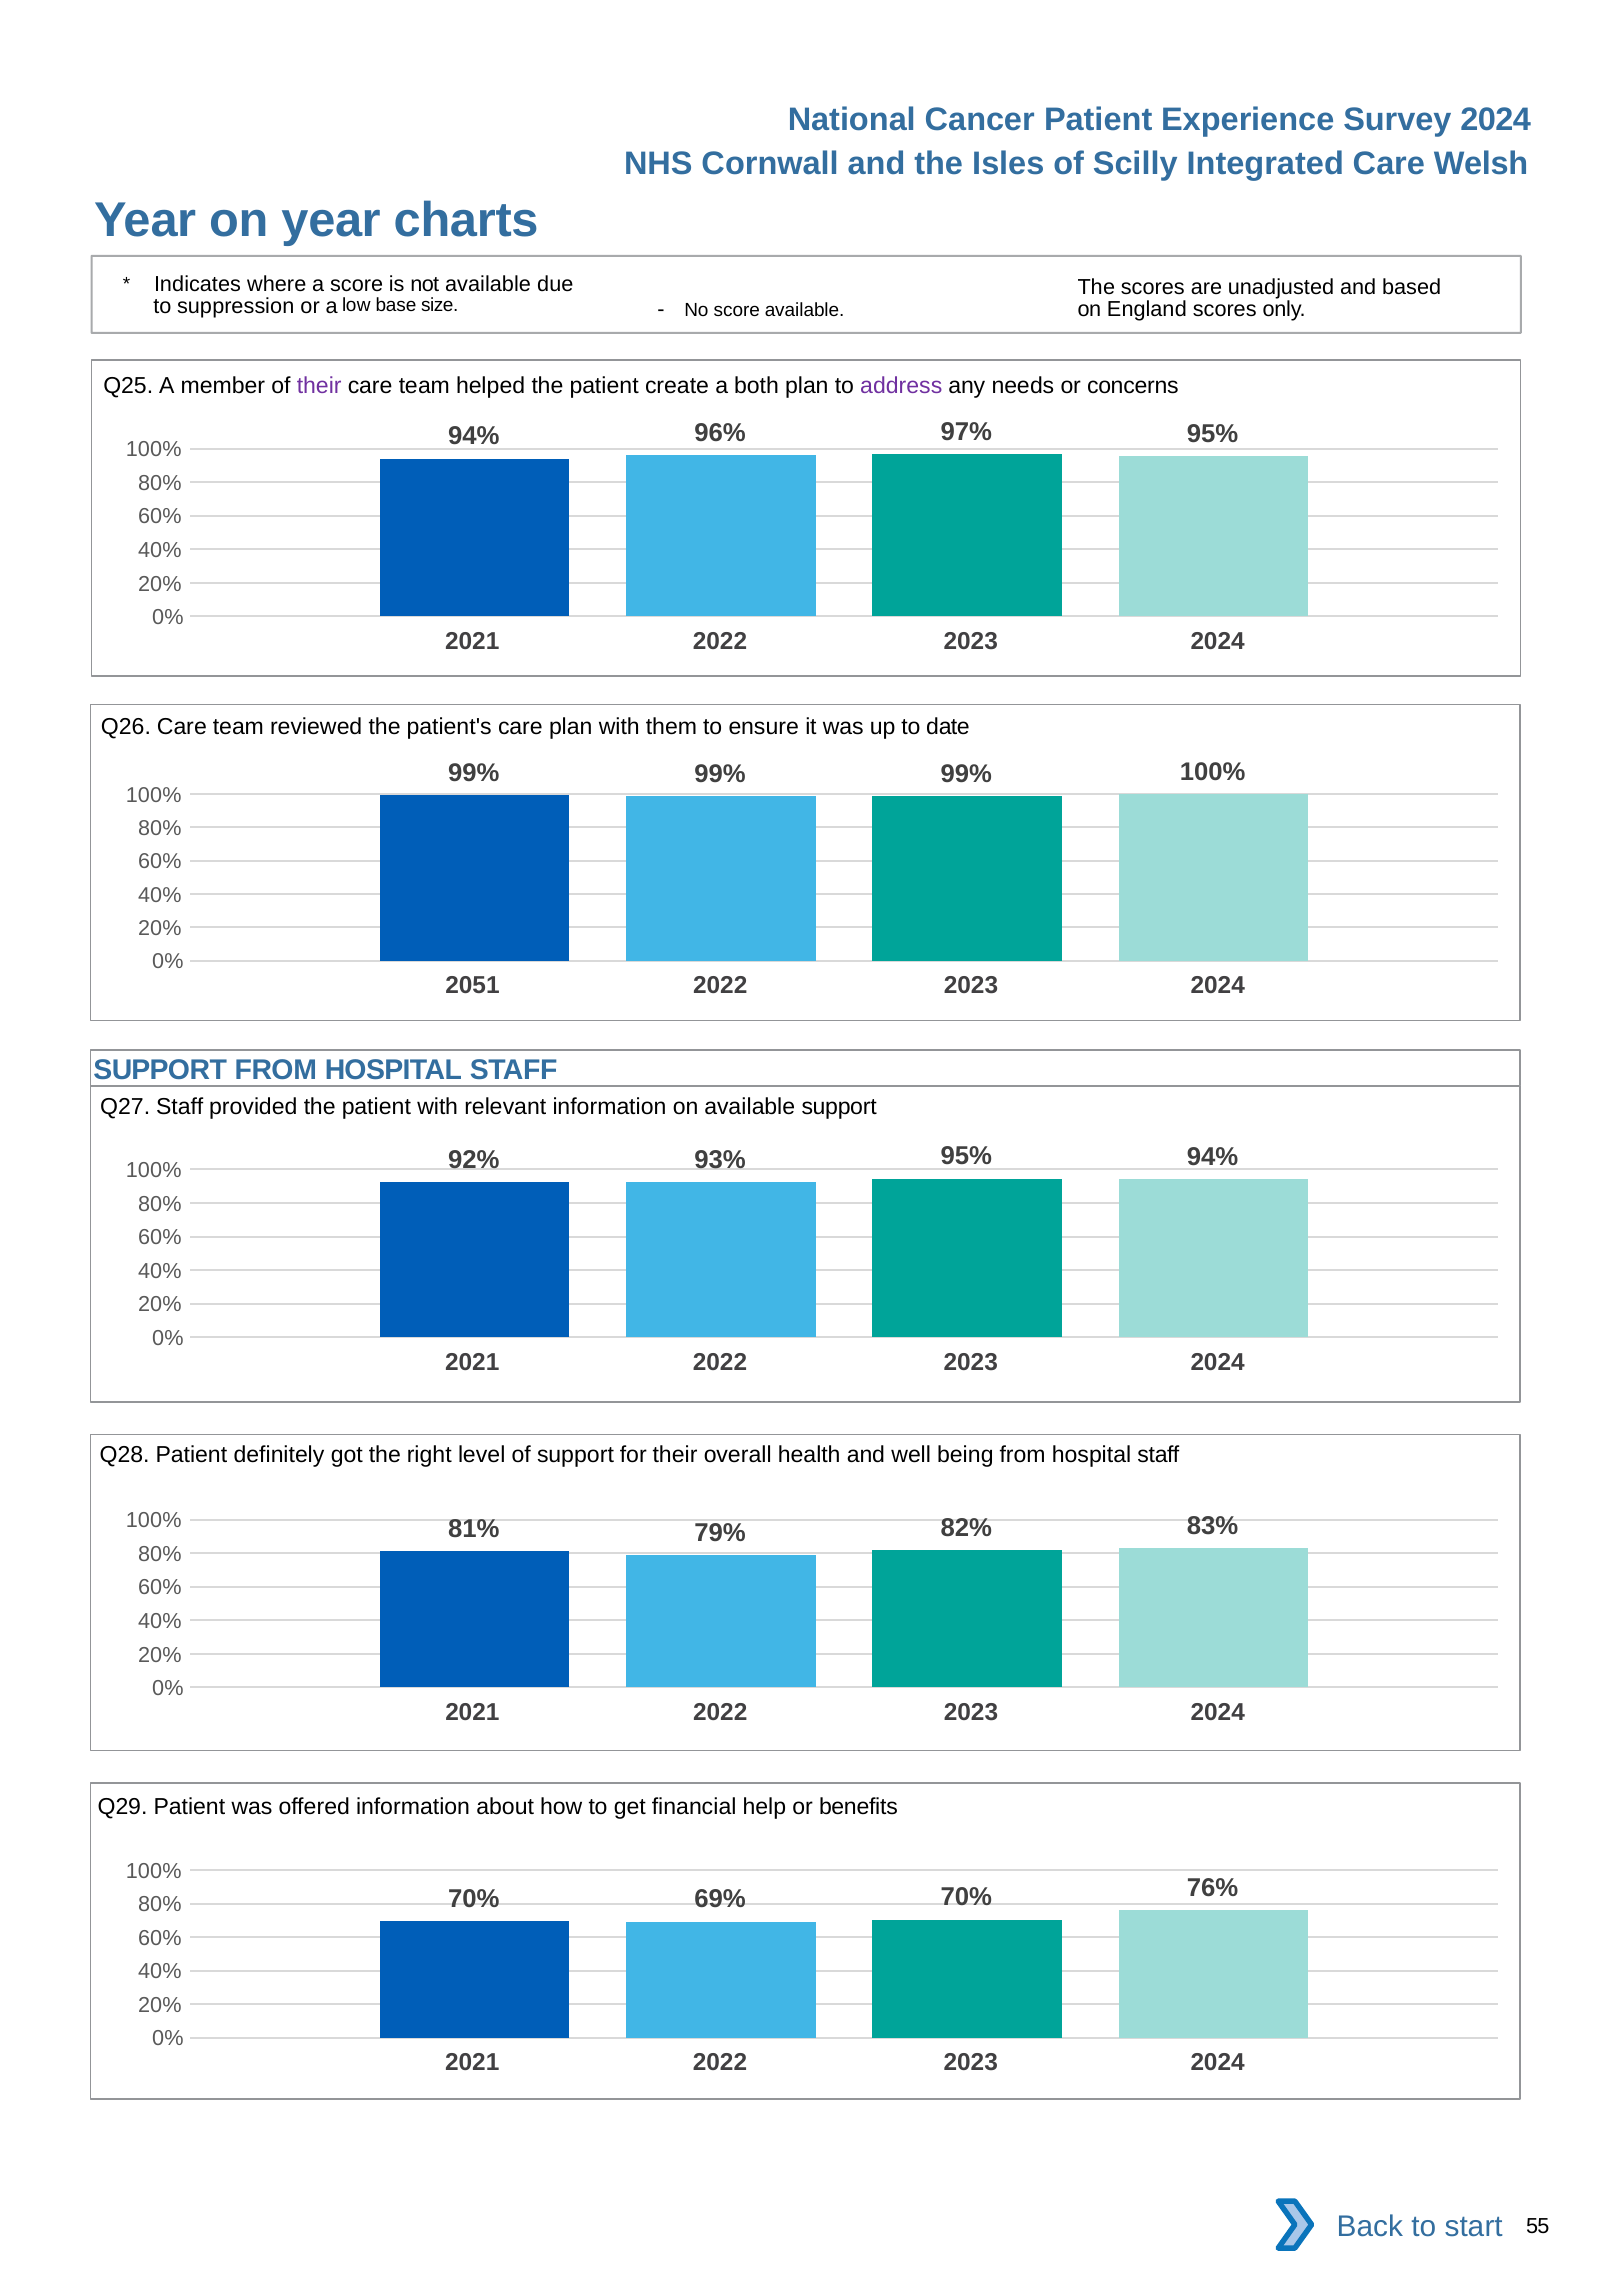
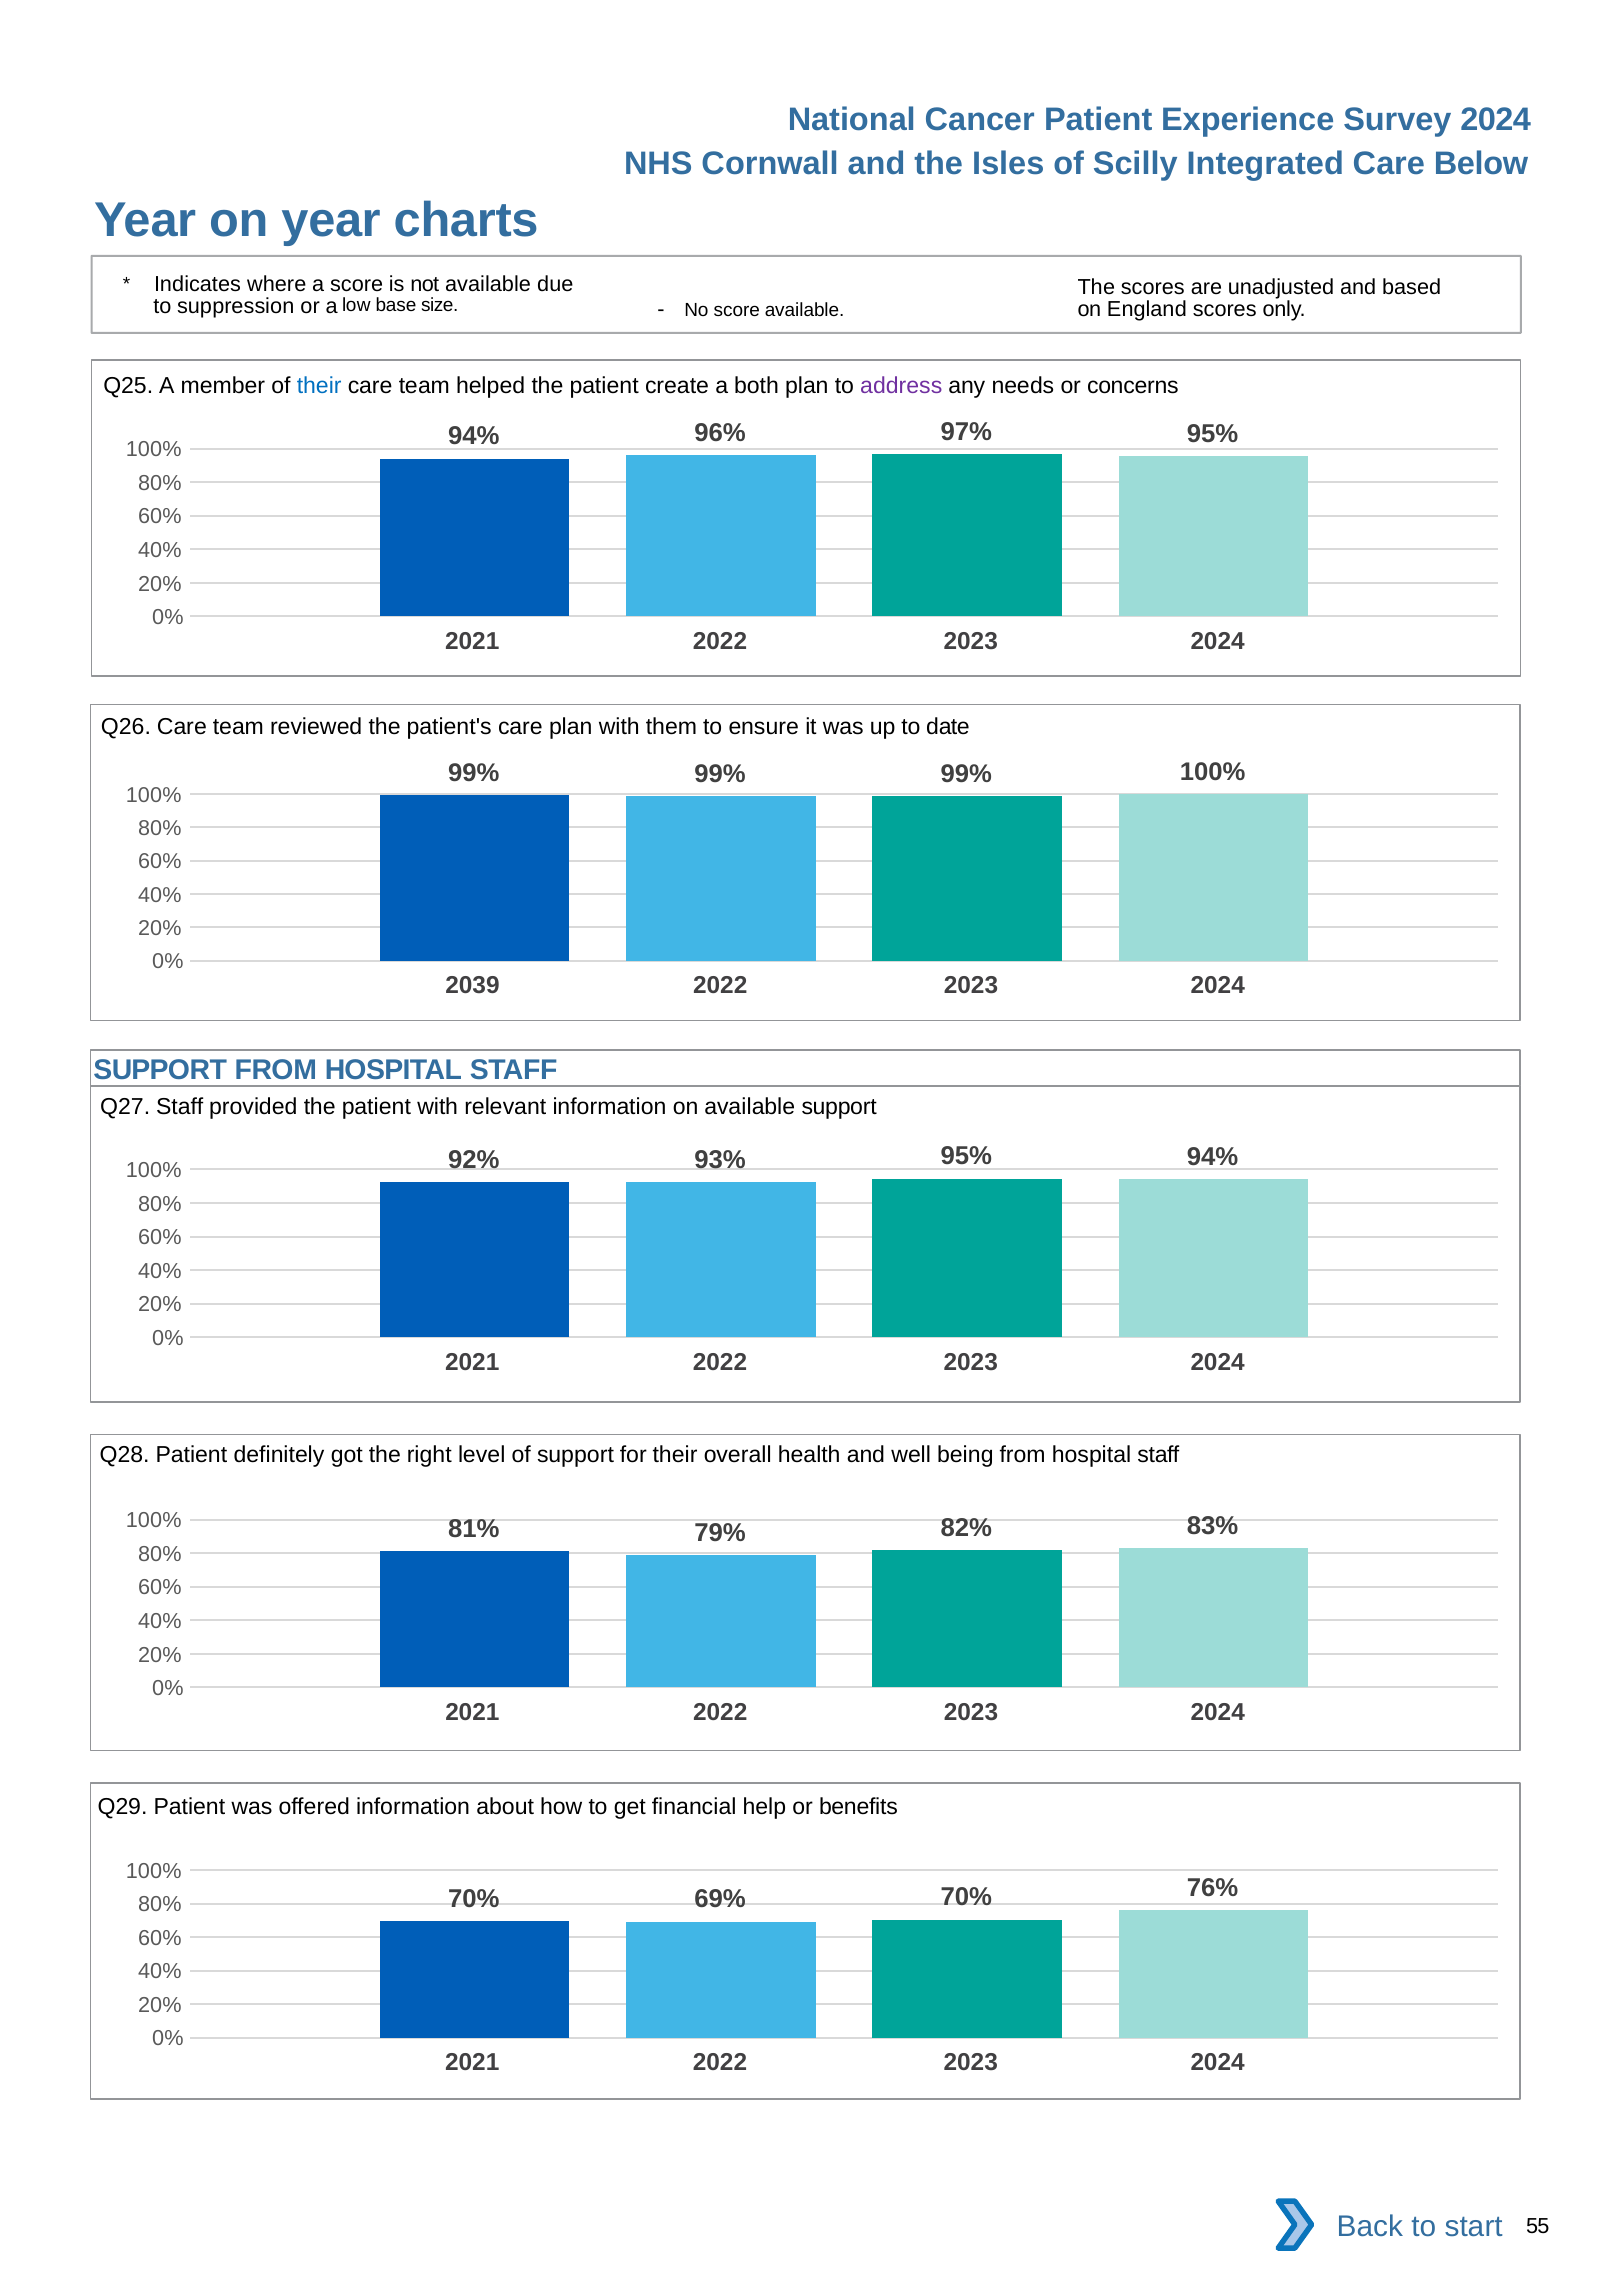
Welsh: Welsh -> Below (1481, 164)
their colour: purple -> blue (319, 385)
2051: 2051 -> 2039 (472, 985)
